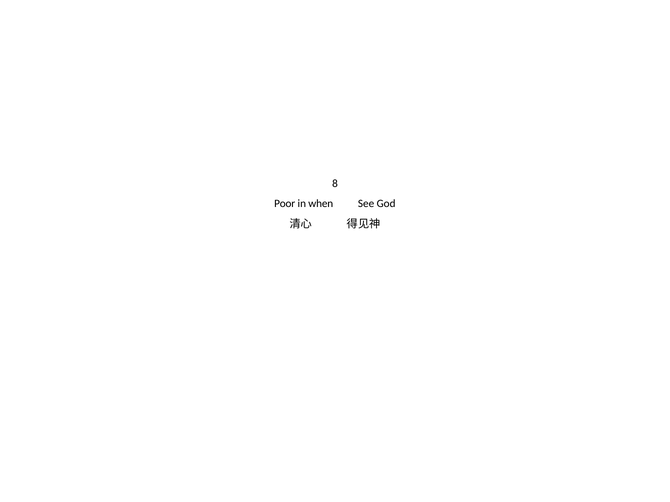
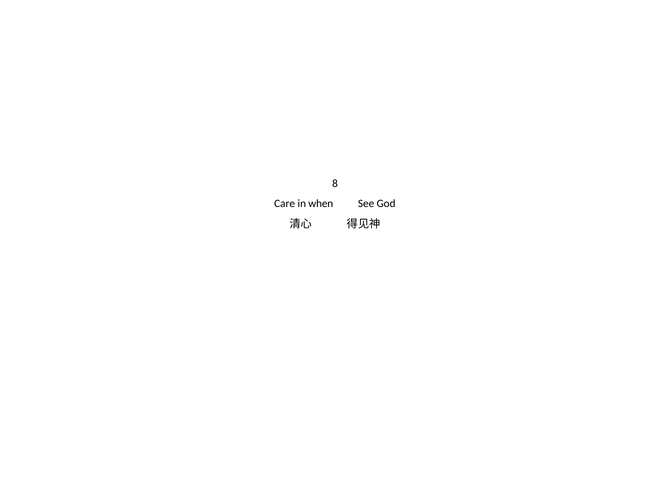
Poor: Poor -> Care (285, 204)
